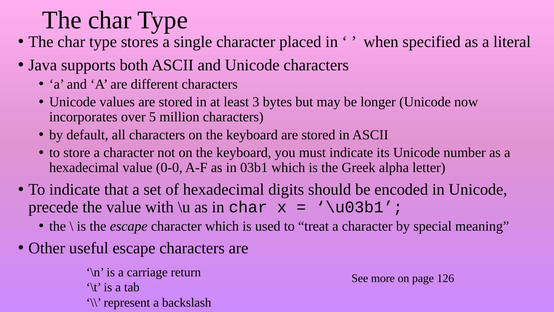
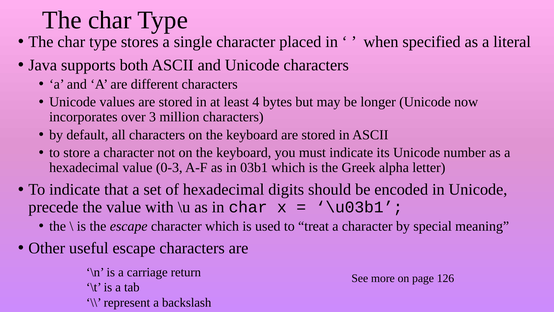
3: 3 -> 4 (256, 102)
5: 5 -> 3 (153, 117)
0-0: 0-0 -> 0-3 (169, 167)
